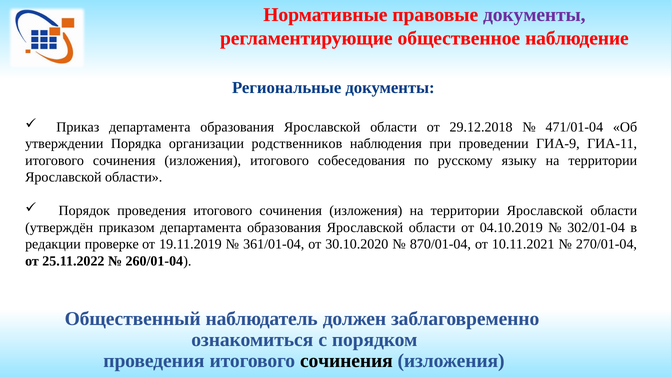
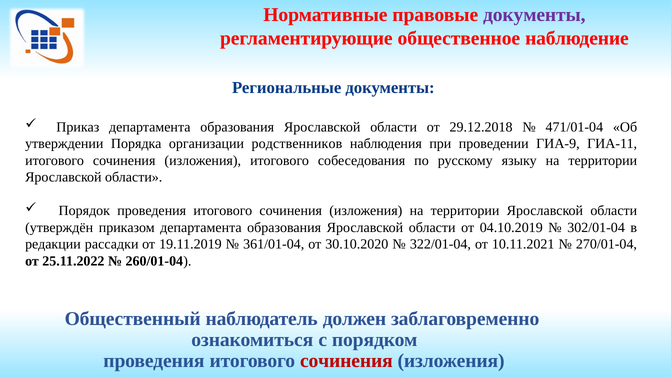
проверке: проверке -> рассадки (112, 245)
870/01-04: 870/01-04 -> 322/01-04 (440, 245)
сочинения colour: black -> red (346, 361)
